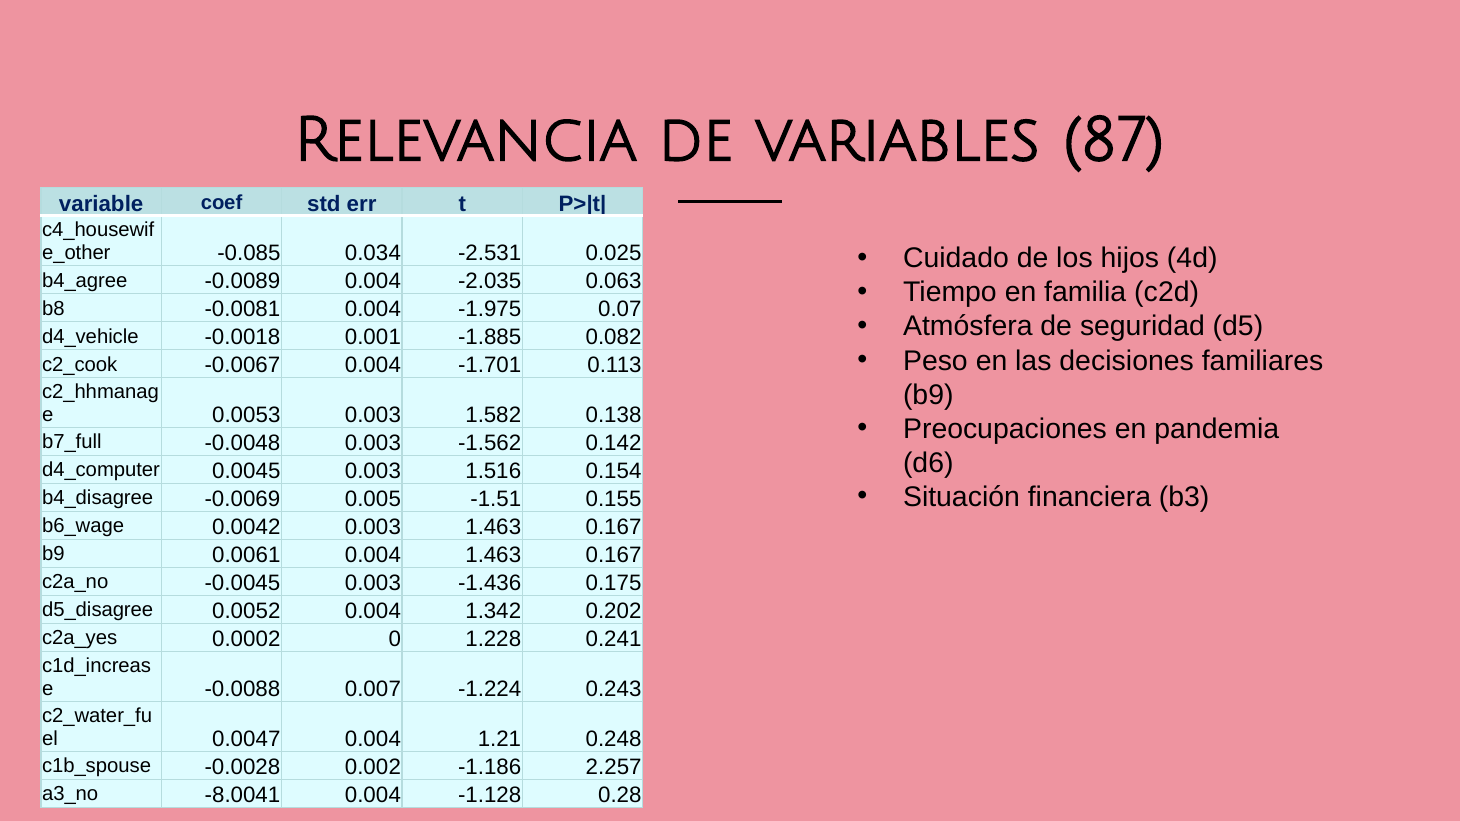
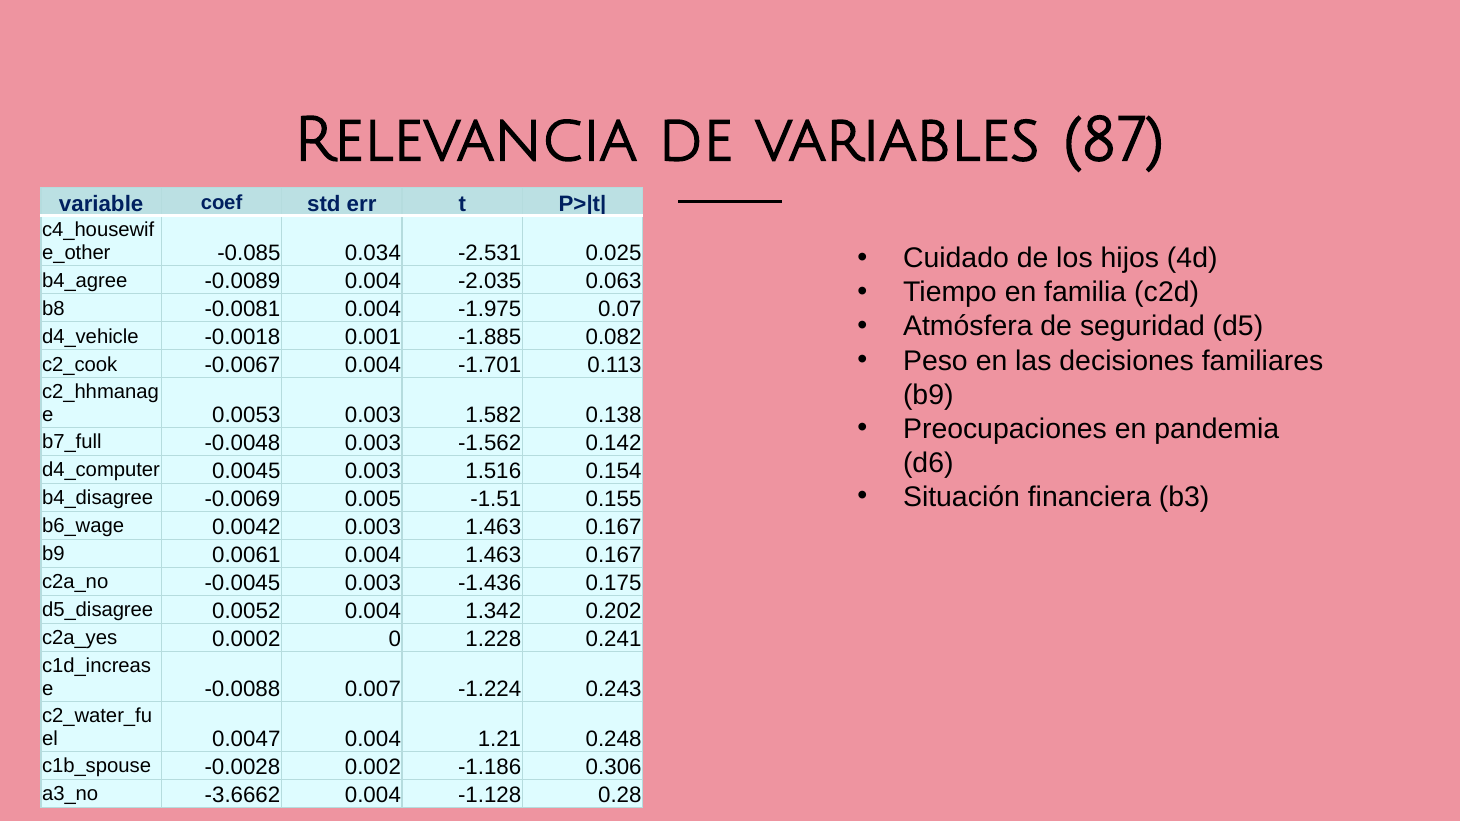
2.257: 2.257 -> 0.306 (614, 767)
-8.0041: -8.0041 -> -3.6662 (242, 795)
